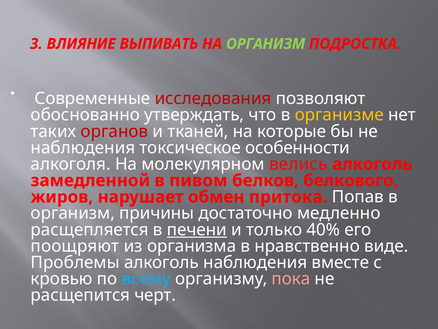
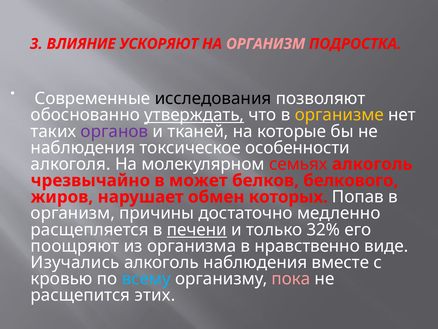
ВЫПИВАТЬ: ВЫПИВАТЬ -> УСКОРЯЮТ (159, 44)
ОРГАНИЗМ colour: light green -> pink (266, 44)
исследования colour: red -> black (213, 98)
утверждать underline: none -> present (194, 115)
органов colour: red -> purple (114, 131)
велись: велись -> семьях (298, 164)
замедленной: замедленной -> чрезвычайно (90, 180)
пивом: пивом -> может (198, 180)
притока: притока -> которых (288, 197)
40%: 40% -> 32% (323, 229)
Проблемы: Проблемы -> Изучались (75, 262)
черт: черт -> этих (155, 295)
